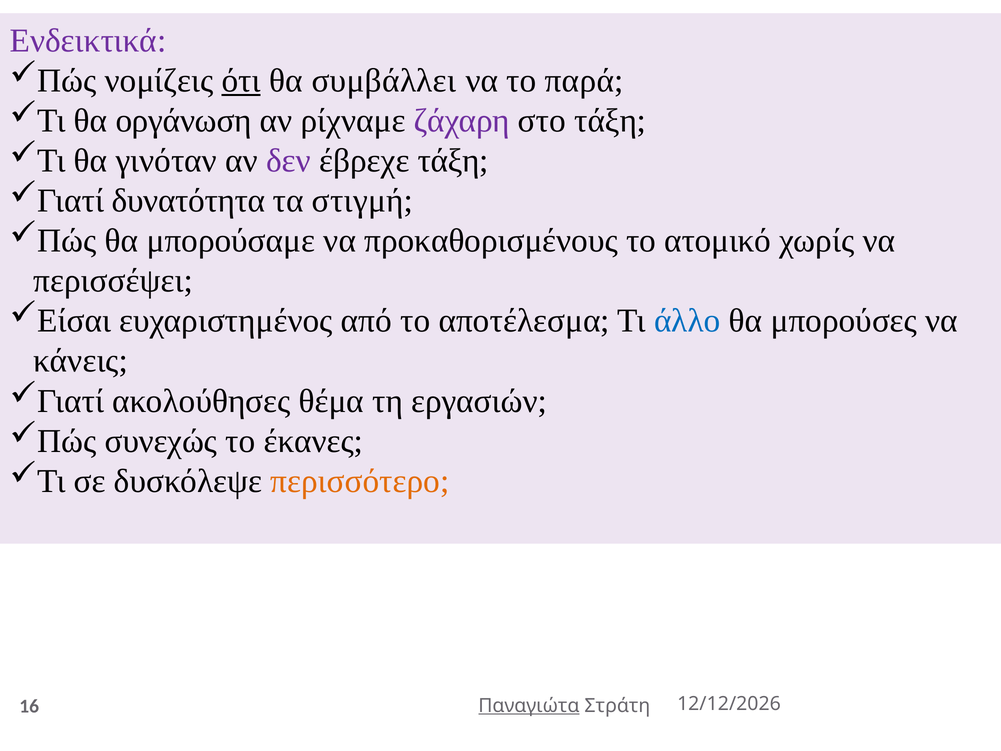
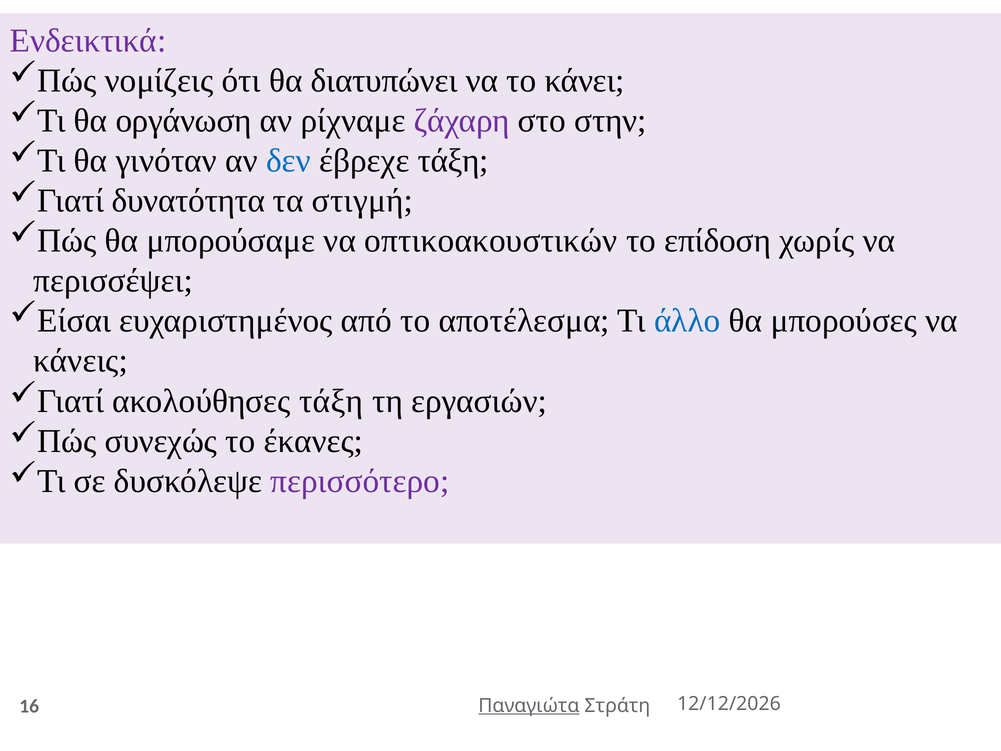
ότι underline: present -> none (241, 81)
συμβάλλει: συμβάλλει -> διατυπώνει (384, 81)
παρά: παρά -> κάνει (584, 81)
στο τάξη: τάξη -> στην (610, 121)
δεν colour: purple -> blue (288, 161)
προκαθορισμένους: προκαθορισμένους -> οπτικοακουστικών (491, 241)
ατομικό: ατομικό -> επίδοση (718, 241)
ακολούθησες θέμα: θέμα -> τάξη (331, 401)
περισσότερο colour: orange -> purple (360, 481)
